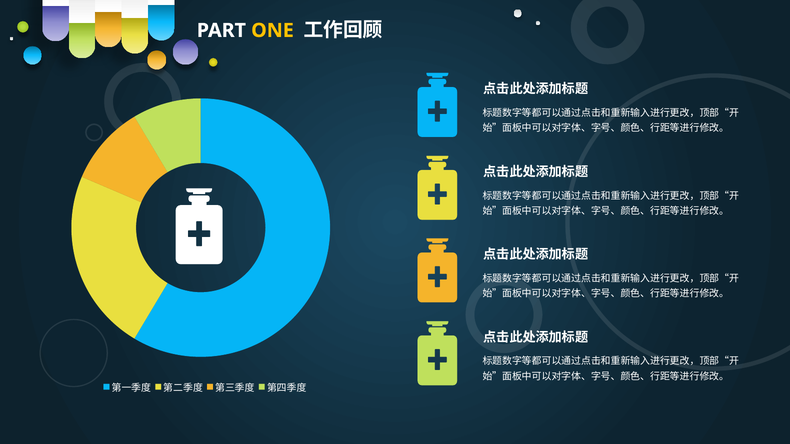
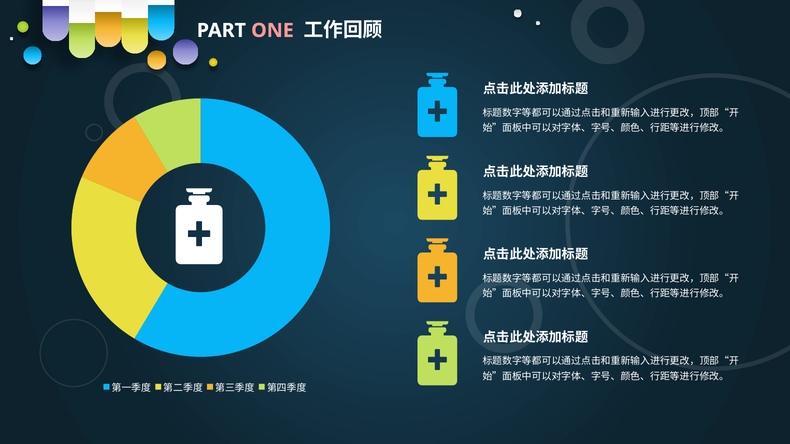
ONE colour: yellow -> pink (273, 30)
